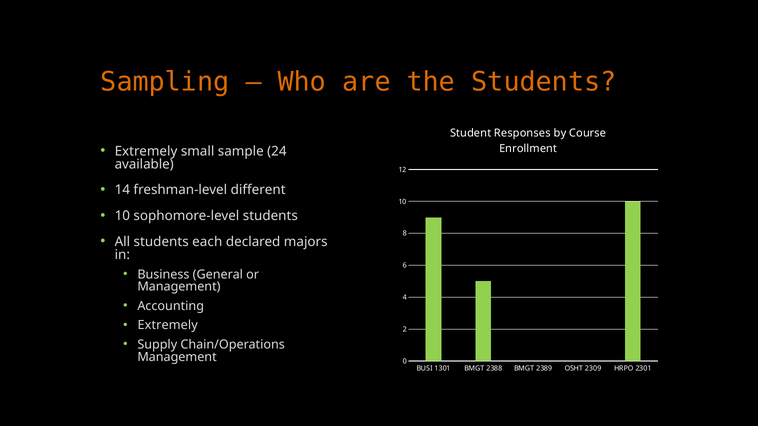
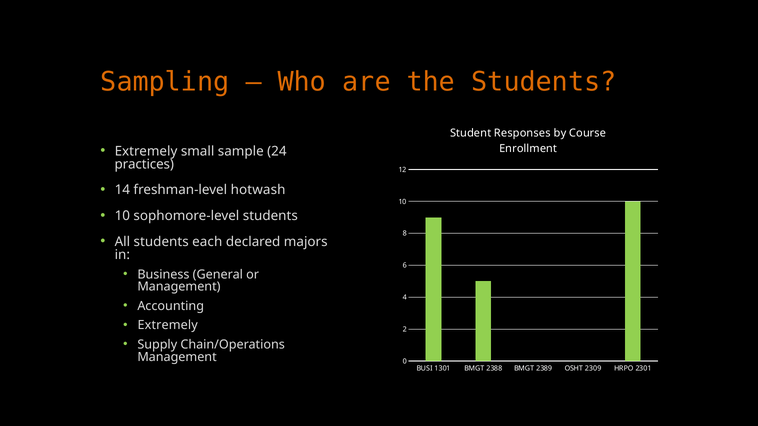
available: available -> practices (144, 164)
different: different -> hotwash (258, 190)
